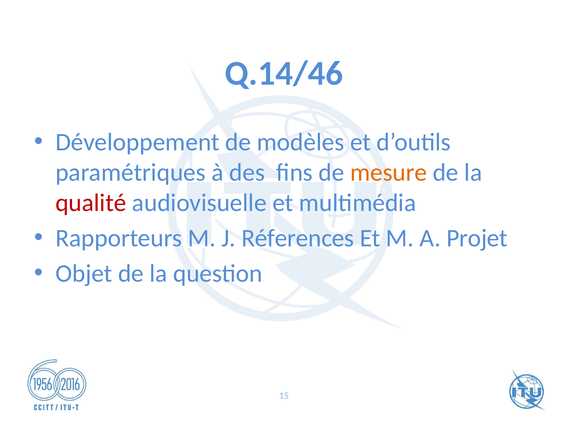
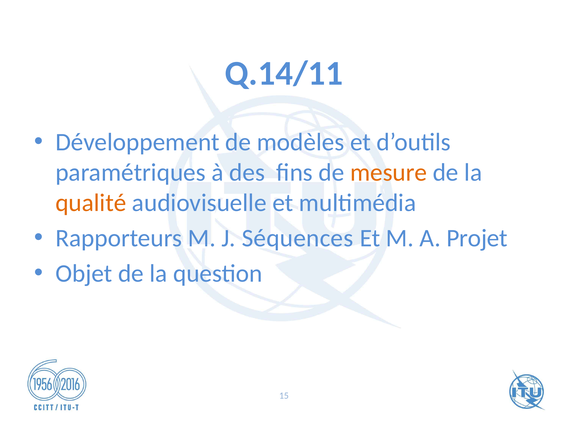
Q.14/46: Q.14/46 -> Q.14/11 (284, 73)
qualité colour: red -> orange (91, 203)
Réferences: Réferences -> Séquences (298, 238)
